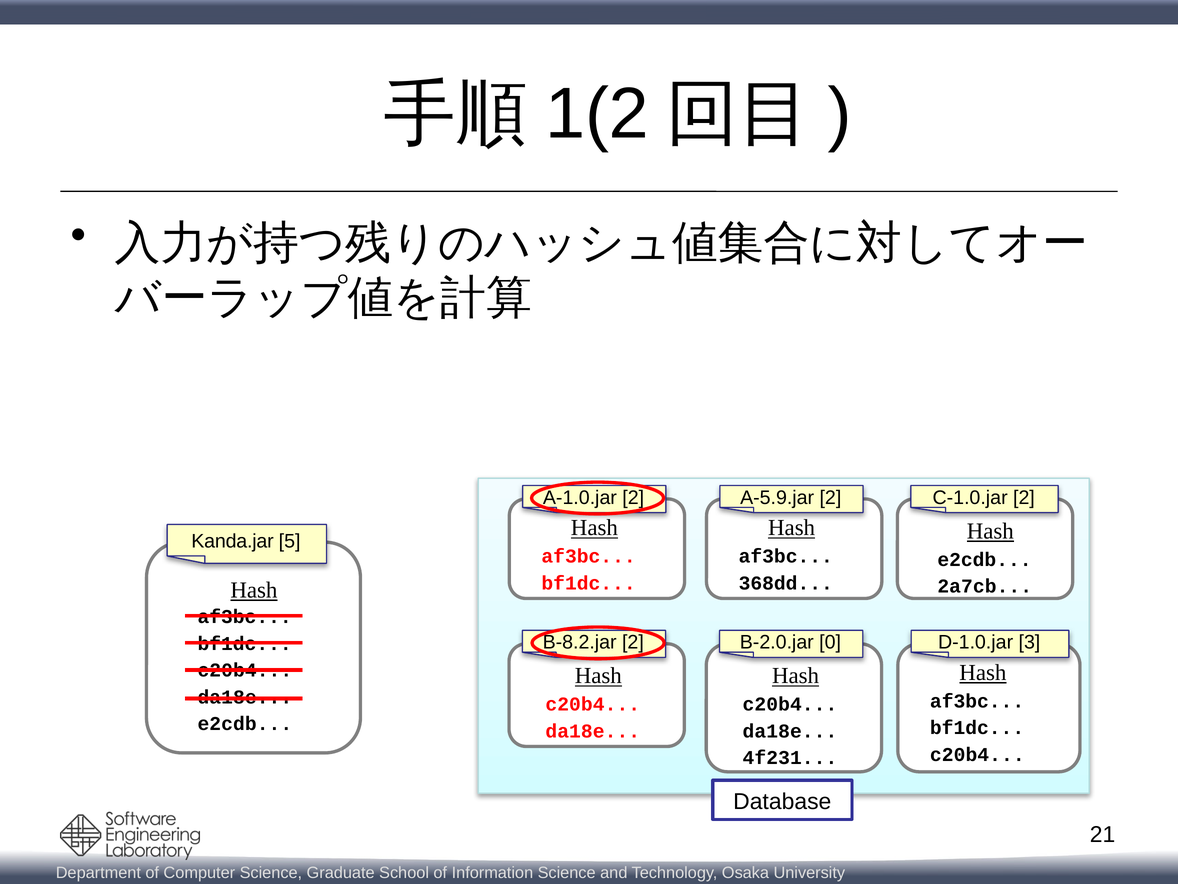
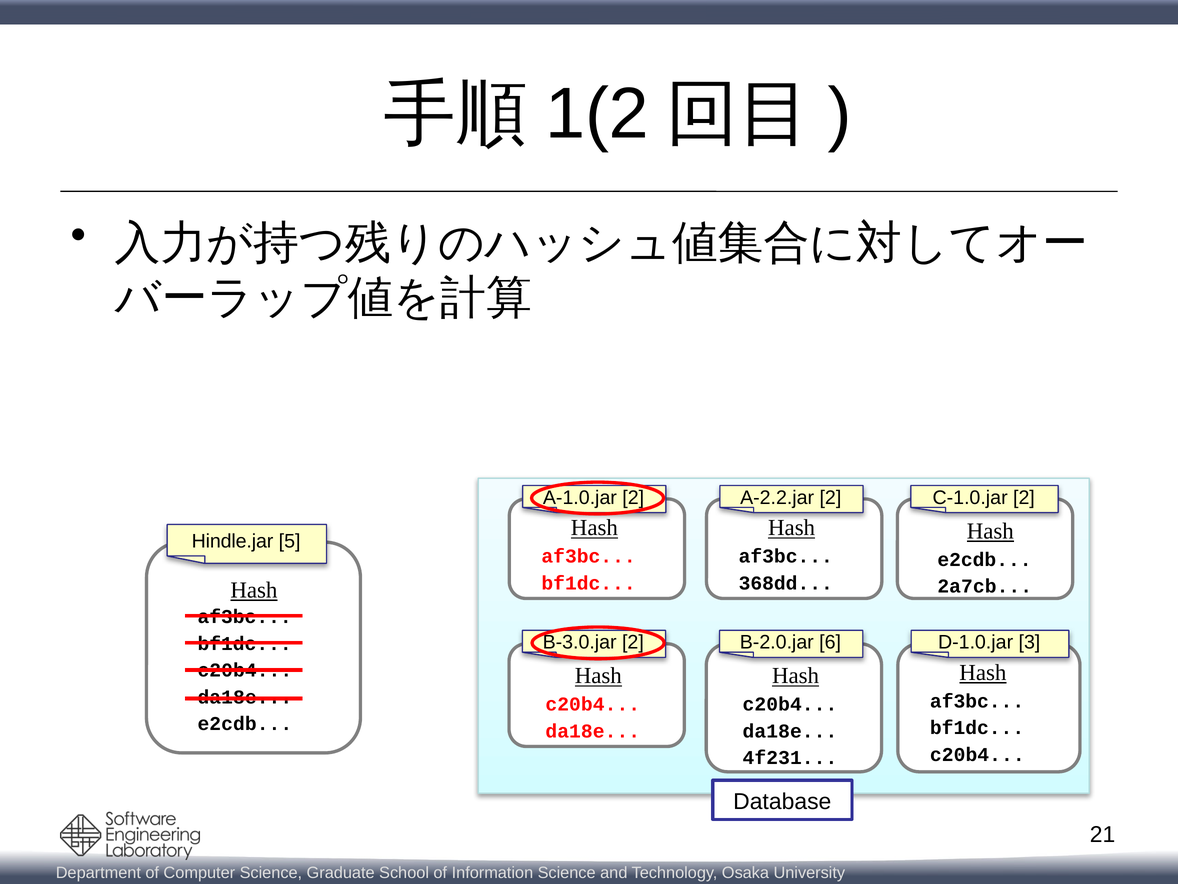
A-5.9.jar: A-5.9.jar -> A-2.2.jar (777, 497)
Kanda.jar: Kanda.jar -> Hindle.jar (232, 541)
B-8.2.jar: B-8.2.jar -> B-3.0.jar (580, 642)
0: 0 -> 6 (830, 642)
